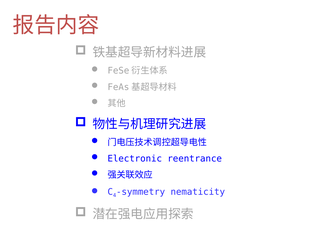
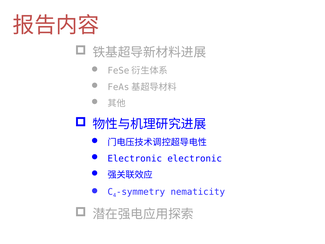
Electronic reentrance: reentrance -> electronic (195, 158)
